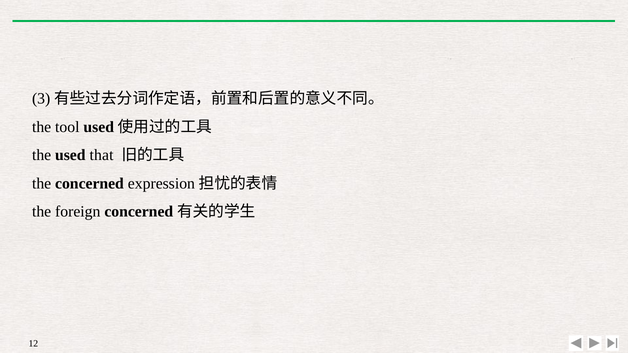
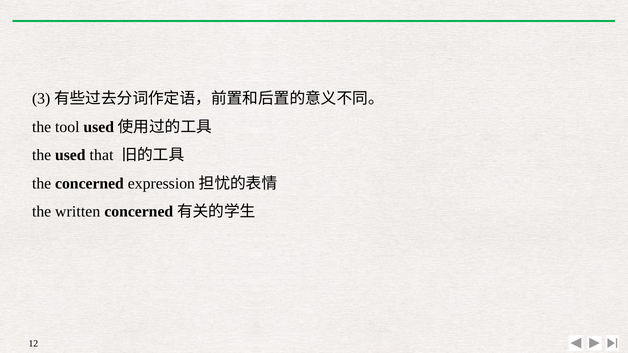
foreign: foreign -> written (78, 212)
